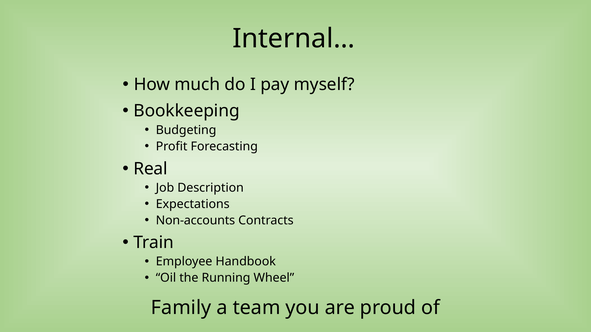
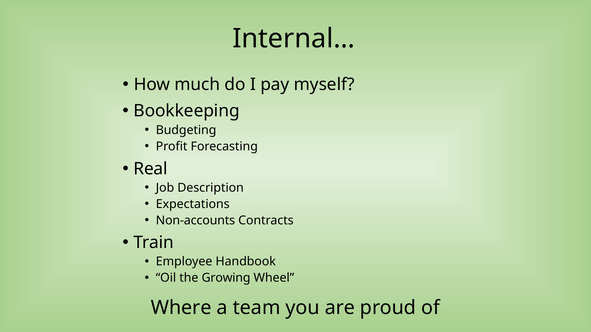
Running: Running -> Growing (226, 278)
Family: Family -> Where (181, 308)
